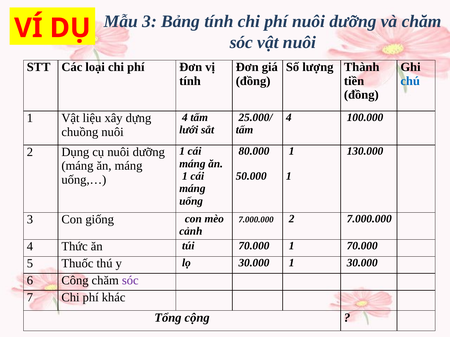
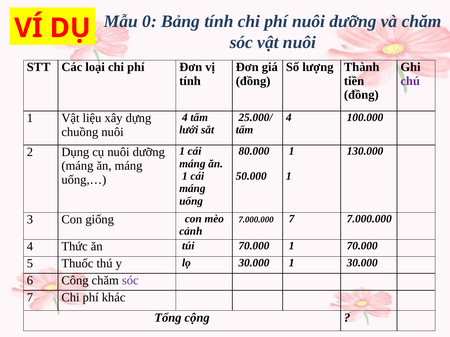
Mẫu 3: 3 -> 0 (150, 21)
chú colour: blue -> purple (410, 81)
7.000.000 2: 2 -> 7 (292, 219)
